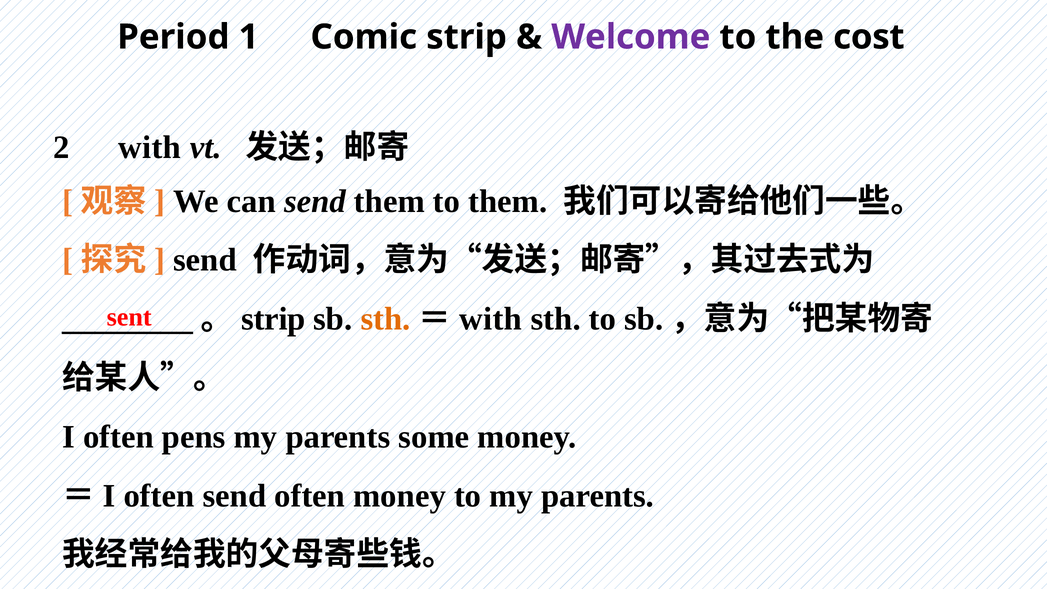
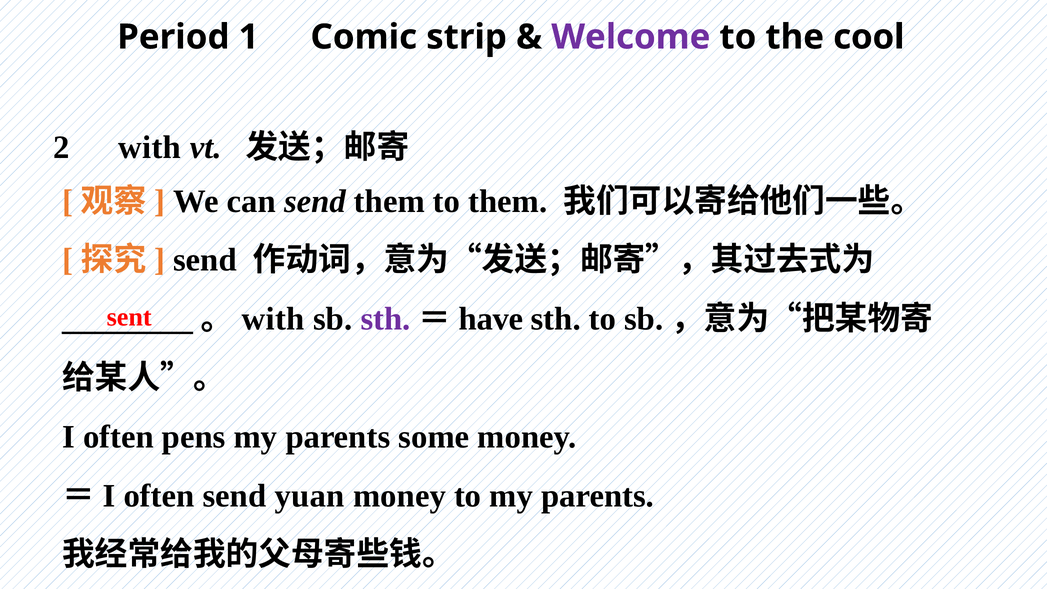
cost: cost -> cool (869, 37)
strip: strip -> with (273, 319)
sth colour: orange -> purple (385, 319)
with: with -> have (491, 319)
send often: often -> yuan (310, 496)
